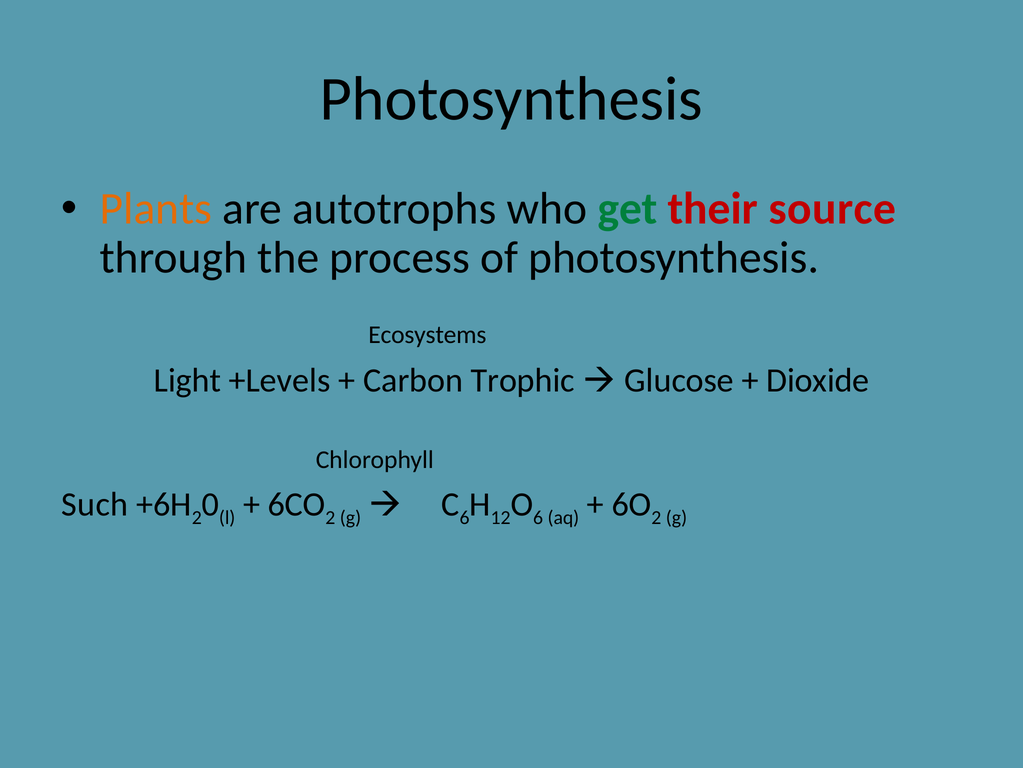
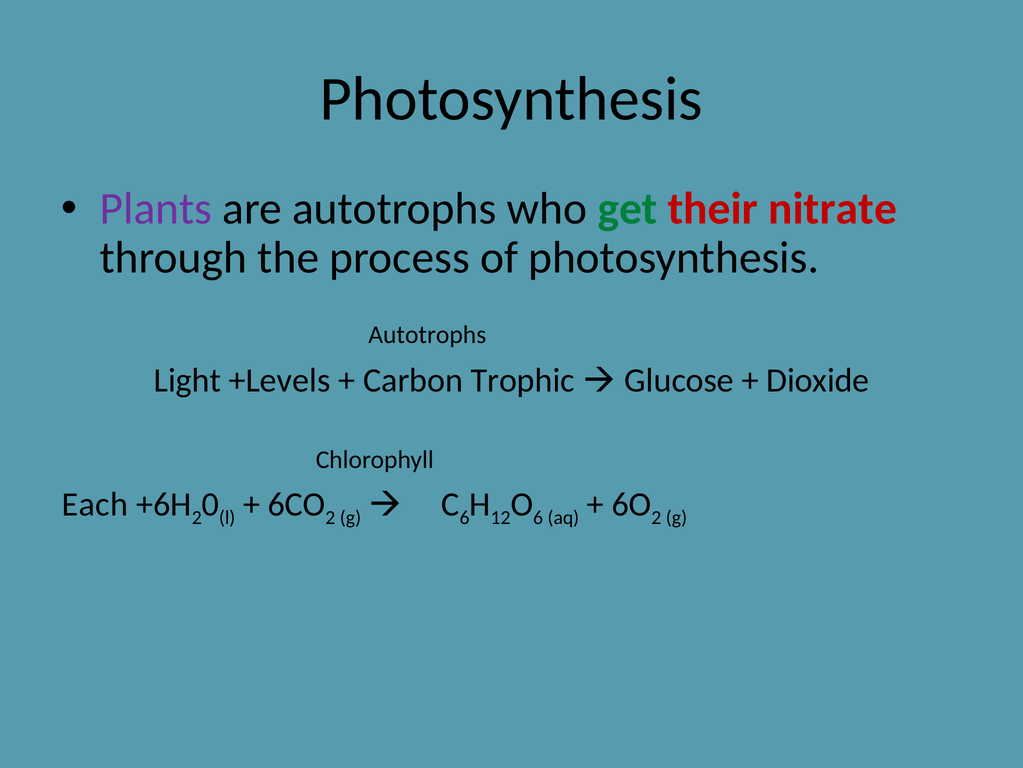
Plants colour: orange -> purple (156, 208)
source: source -> nitrate (833, 208)
Ecosystems: Ecosystems -> Autotrophs (427, 334)
Such: Such -> Each (95, 504)
